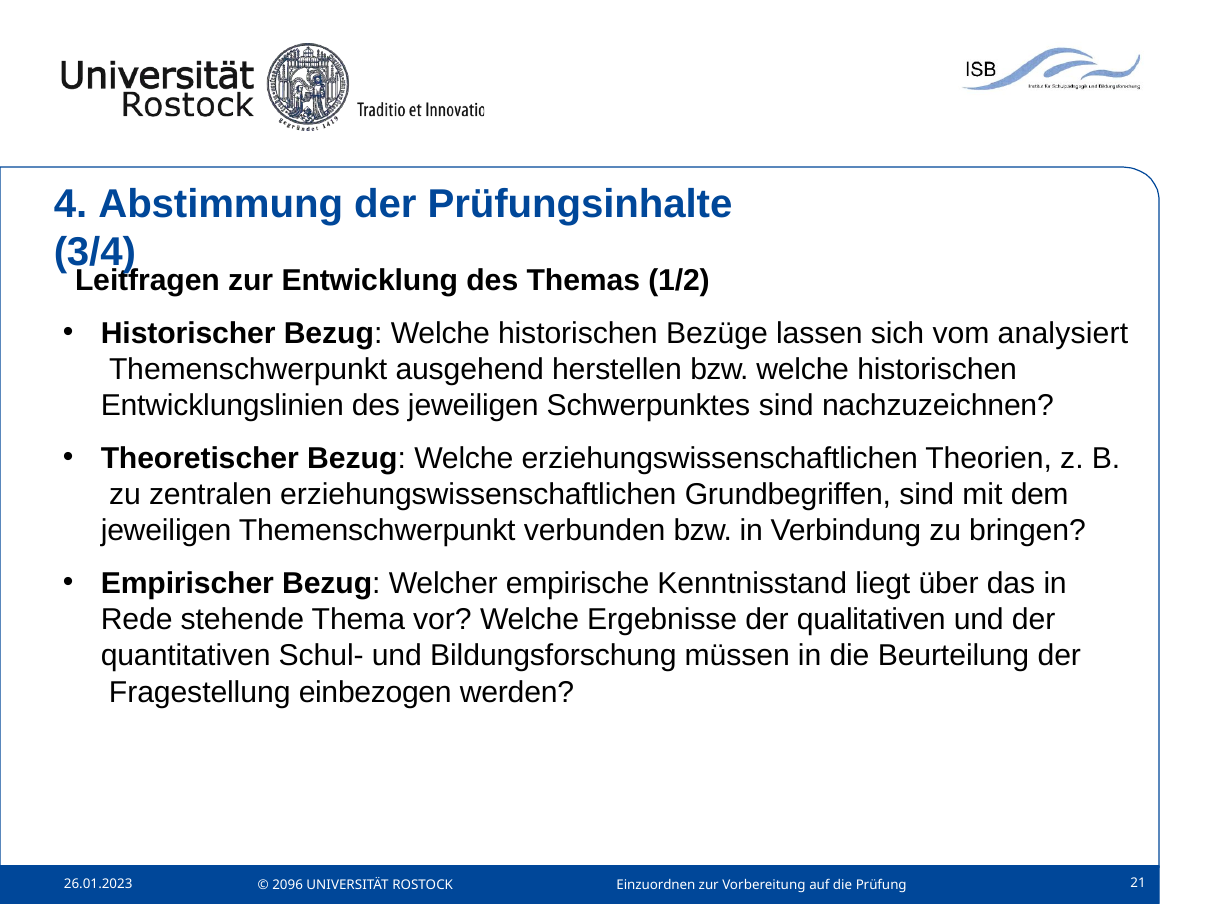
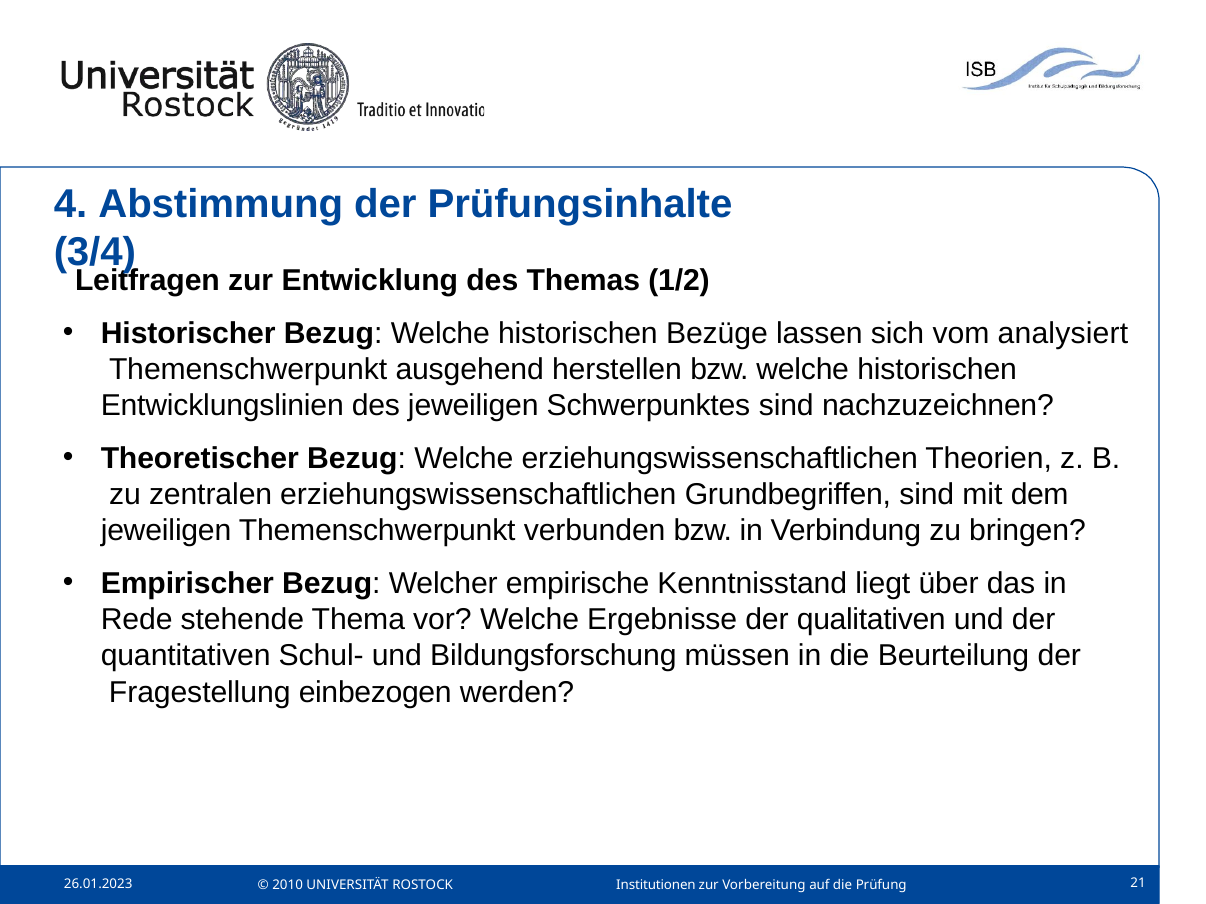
2096: 2096 -> 2010 (288, 886)
Einzuordnen: Einzuordnen -> Institutionen (656, 886)
